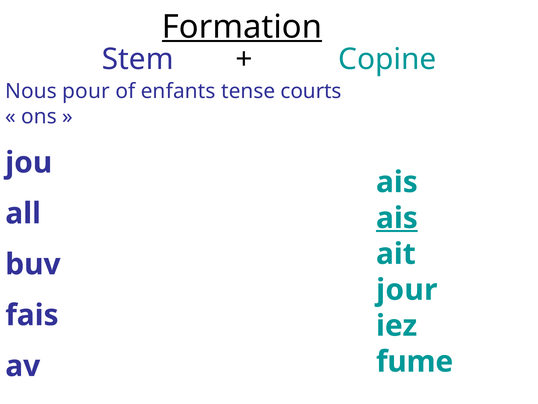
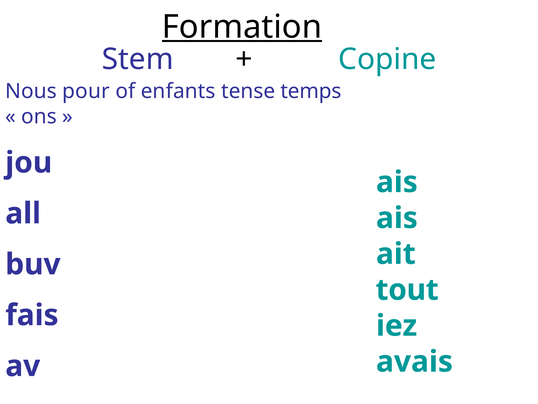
courts: courts -> temps (311, 91)
ais underline: present -> none (397, 218)
jour: jour -> tout (407, 290)
fume: fume -> avais (414, 361)
